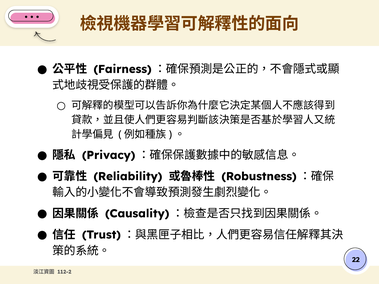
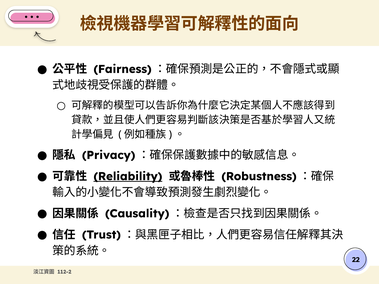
Reliability underline: none -> present (128, 177)
